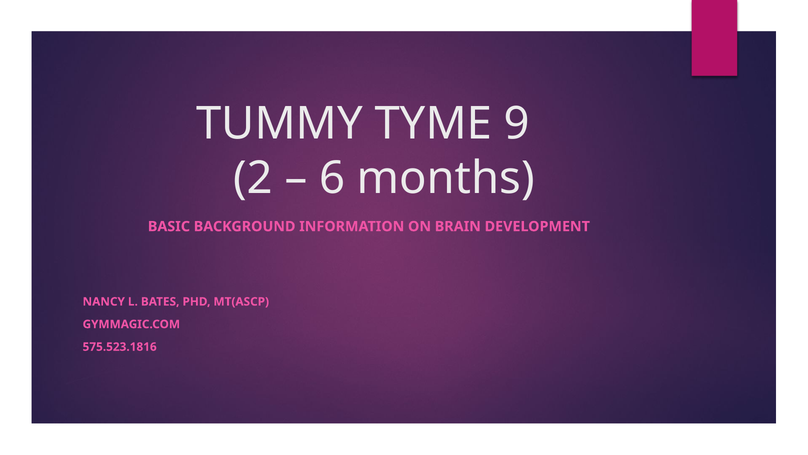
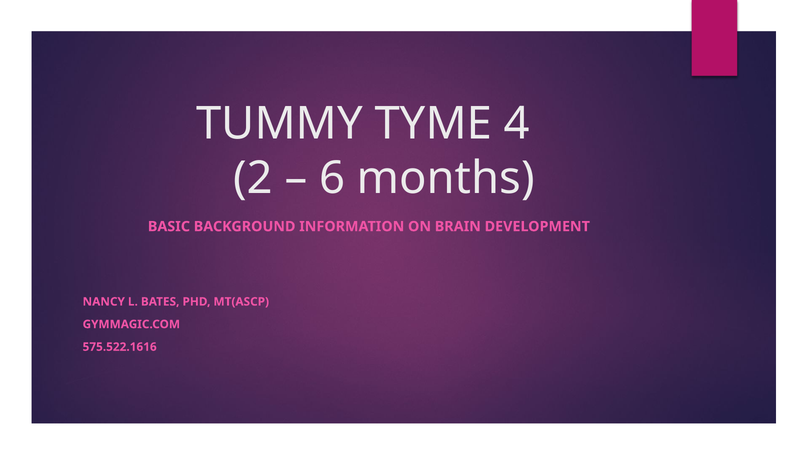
9: 9 -> 4 (517, 123)
575.523.1816: 575.523.1816 -> 575.522.1616 (120, 347)
